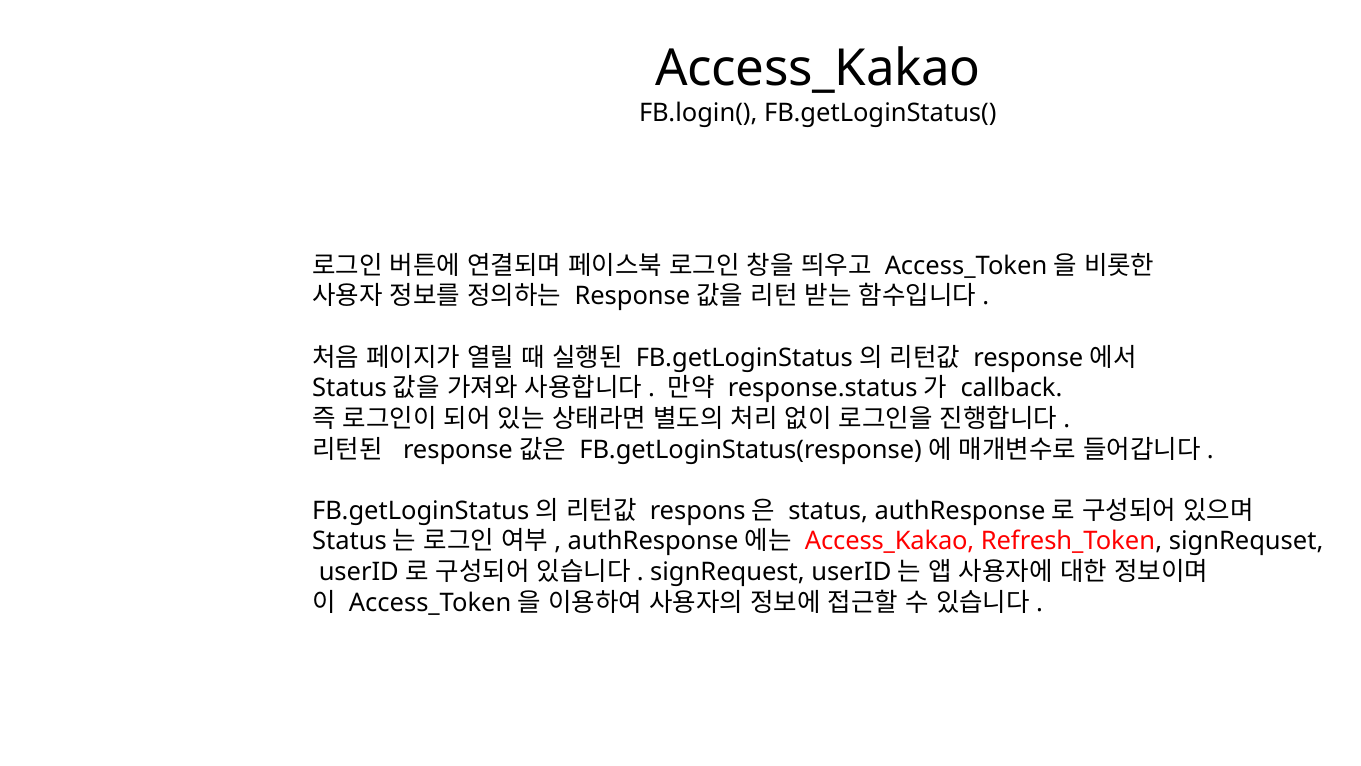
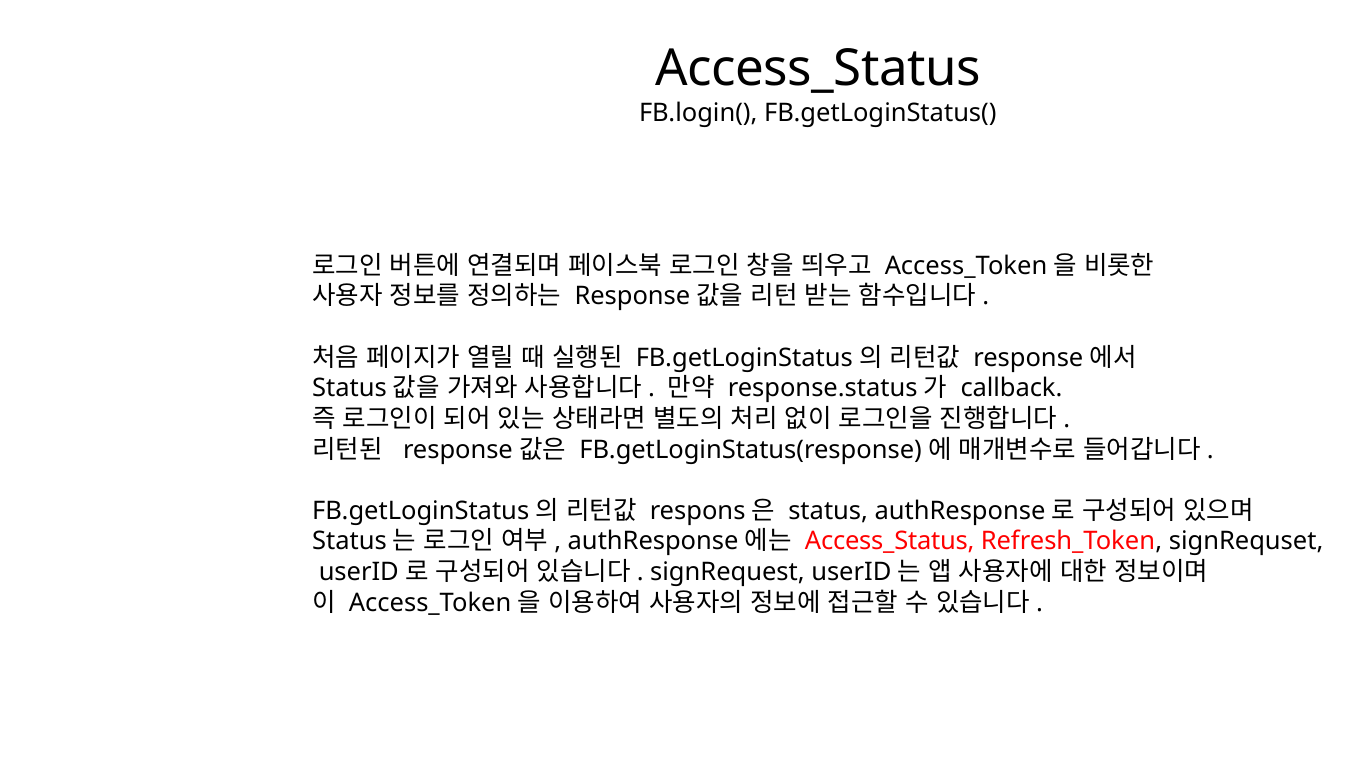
Access_Kakao: Access_Kakao -> Access_Status (818, 68)
Access_Kakao: Access_Kakao -> Access_Status (890, 541)
